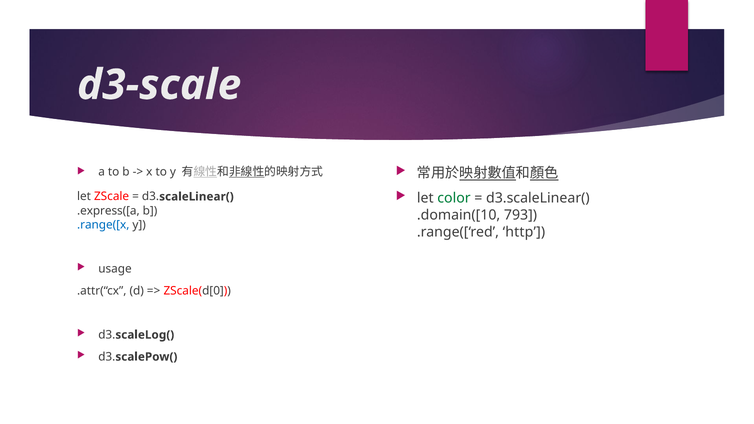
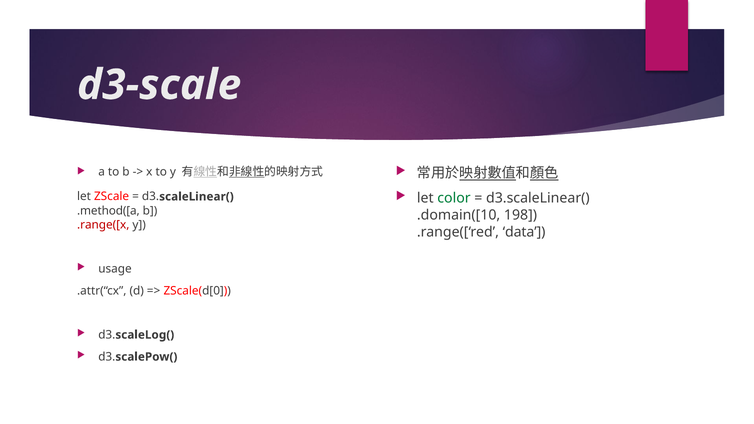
.express([a: .express([a -> .method([a (108, 211)
793: 793 -> 198 (521, 215)
.range([x colour: blue -> red (103, 225)
http: http -> data (524, 232)
